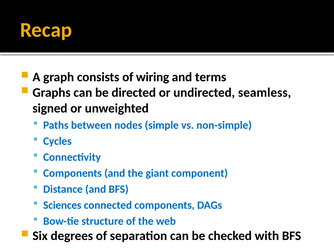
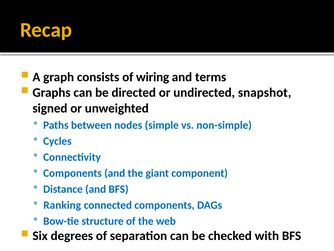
seamless: seamless -> snapshot (265, 92)
Sciences: Sciences -> Ranking (62, 205)
